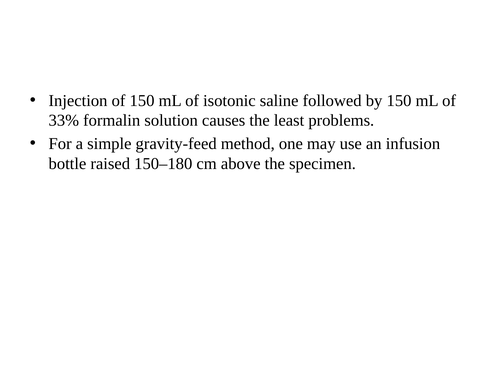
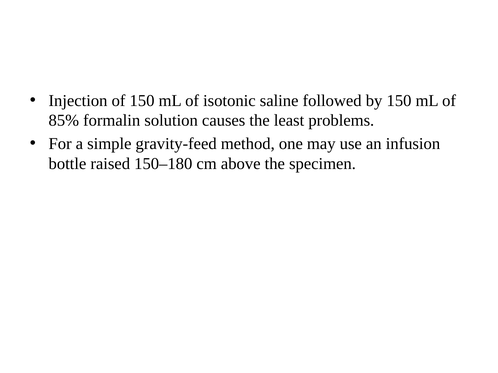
33%: 33% -> 85% (64, 121)
